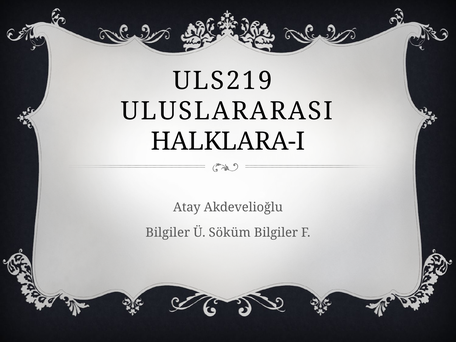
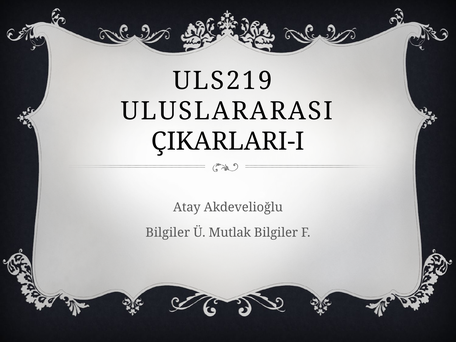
HALKLARA-I: HALKLARA-I -> ÇIKARLARI-I (228, 142)
Söküm: Söküm -> Mutlak (230, 233)
